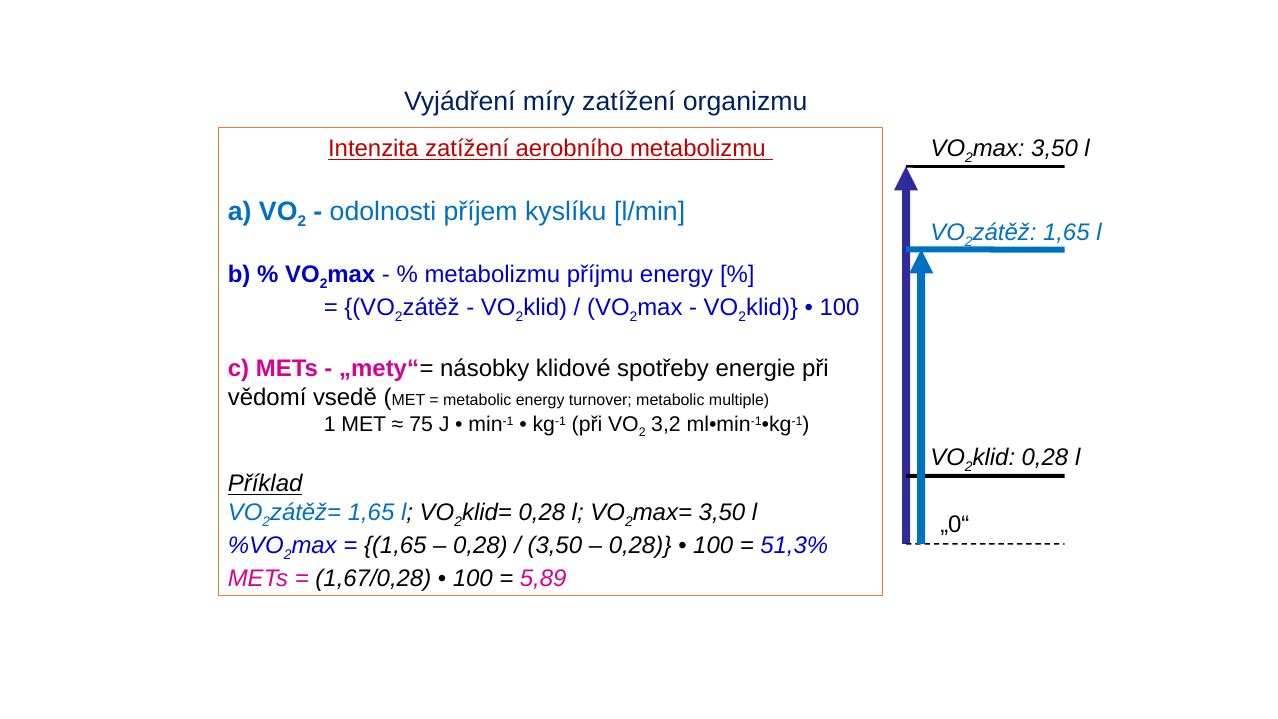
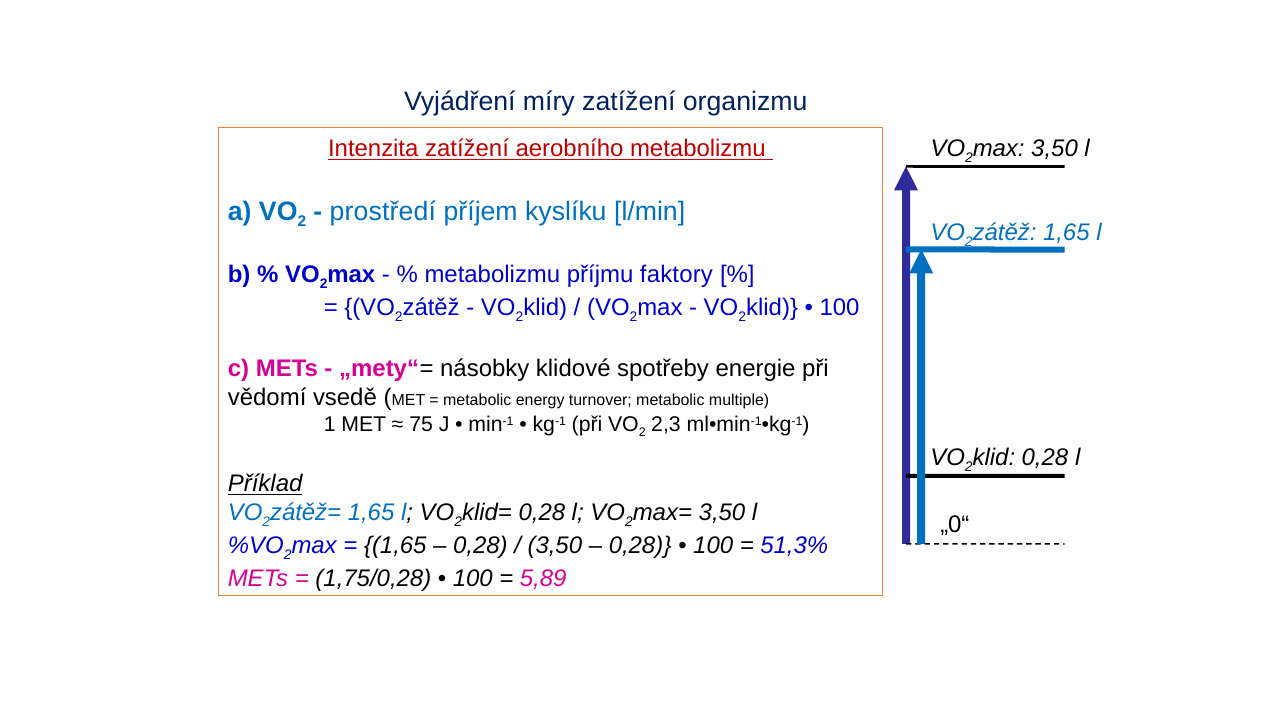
odolnosti: odolnosti -> prostředí (383, 211)
příjmu energy: energy -> faktory (676, 275)
3,2: 3,2 -> 2,3 (666, 424)
1,67/0,28: 1,67/0,28 -> 1,75/0,28 (373, 578)
